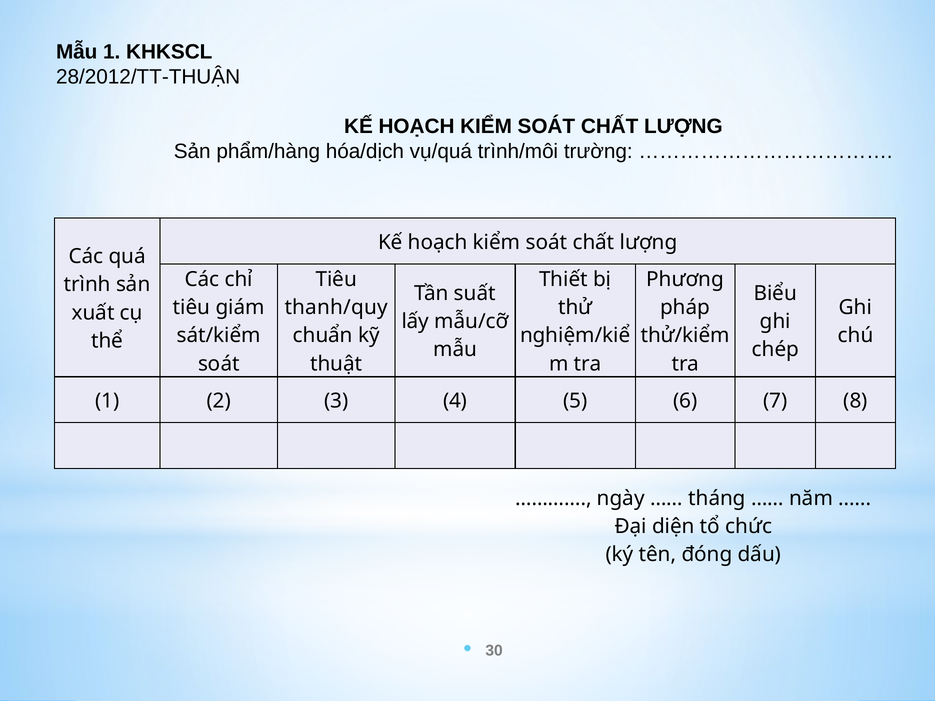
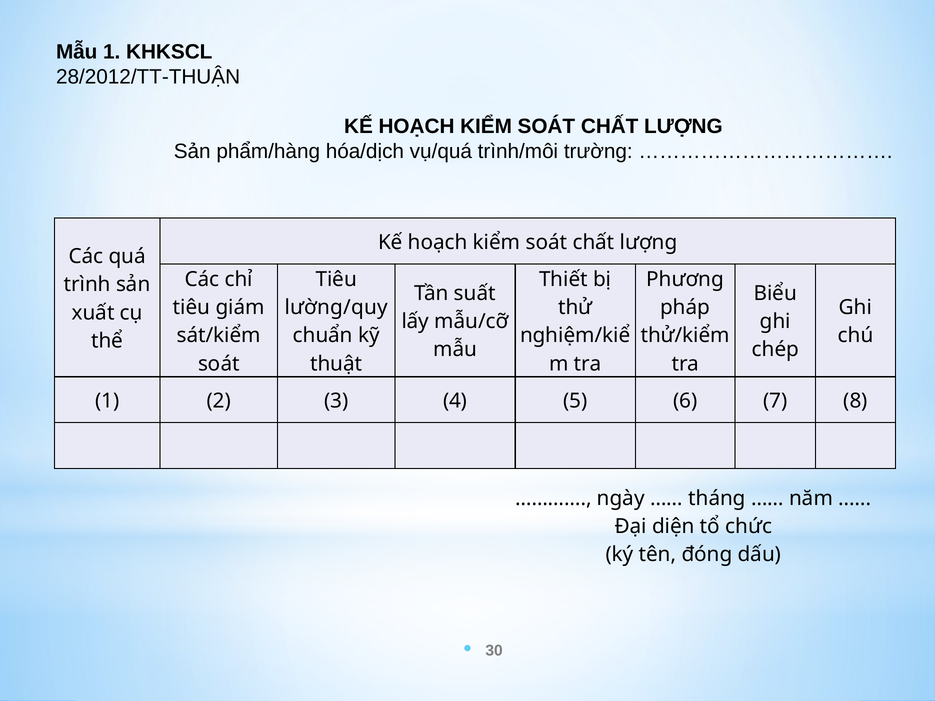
thanh/quy: thanh/quy -> lường/quy (336, 307)
